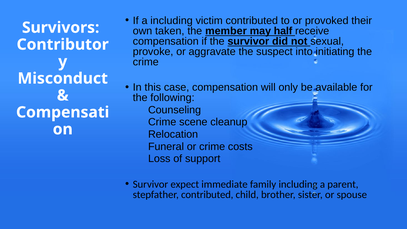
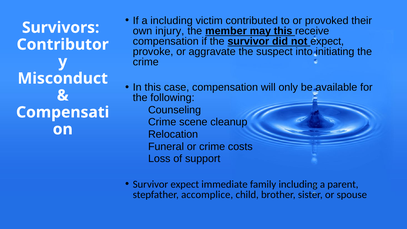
taken: taken -> injury (170, 31)
may half: half -> this (283, 31)
not sexual: sexual -> expect (327, 41)
stepfather contributed: contributed -> accomplice (207, 195)
